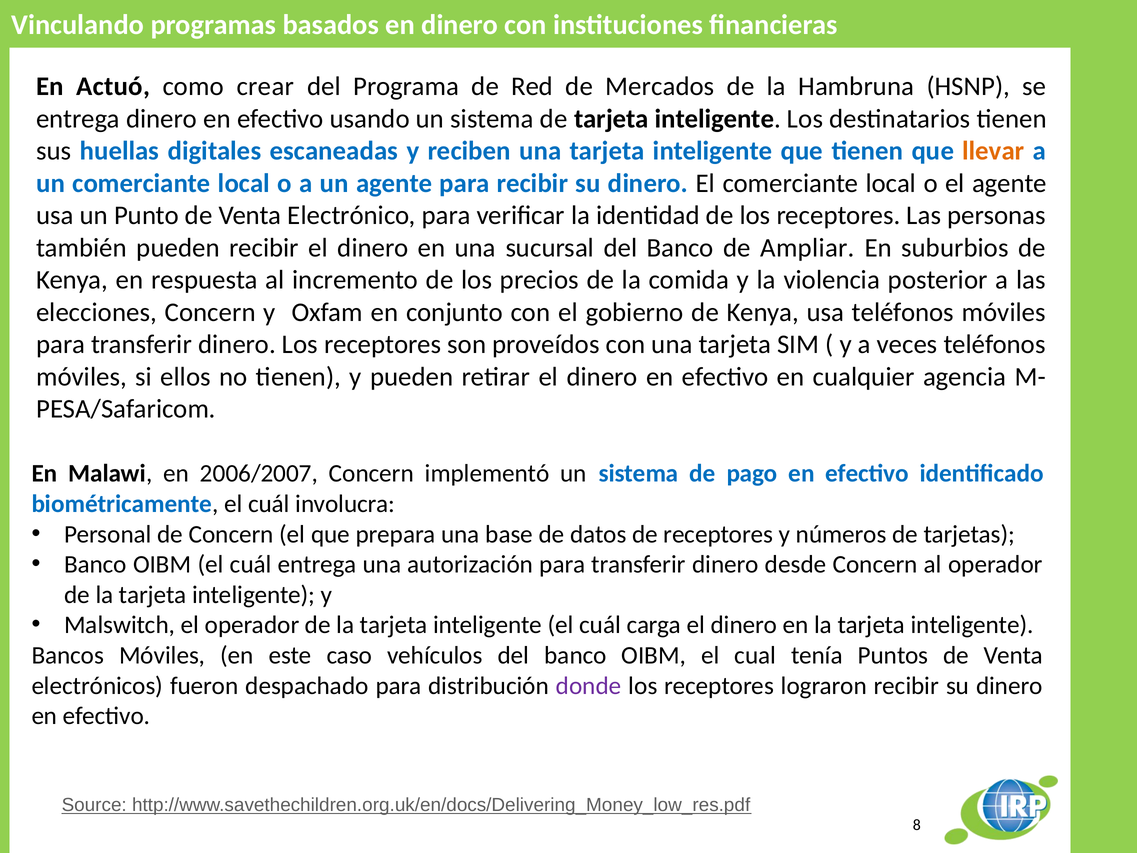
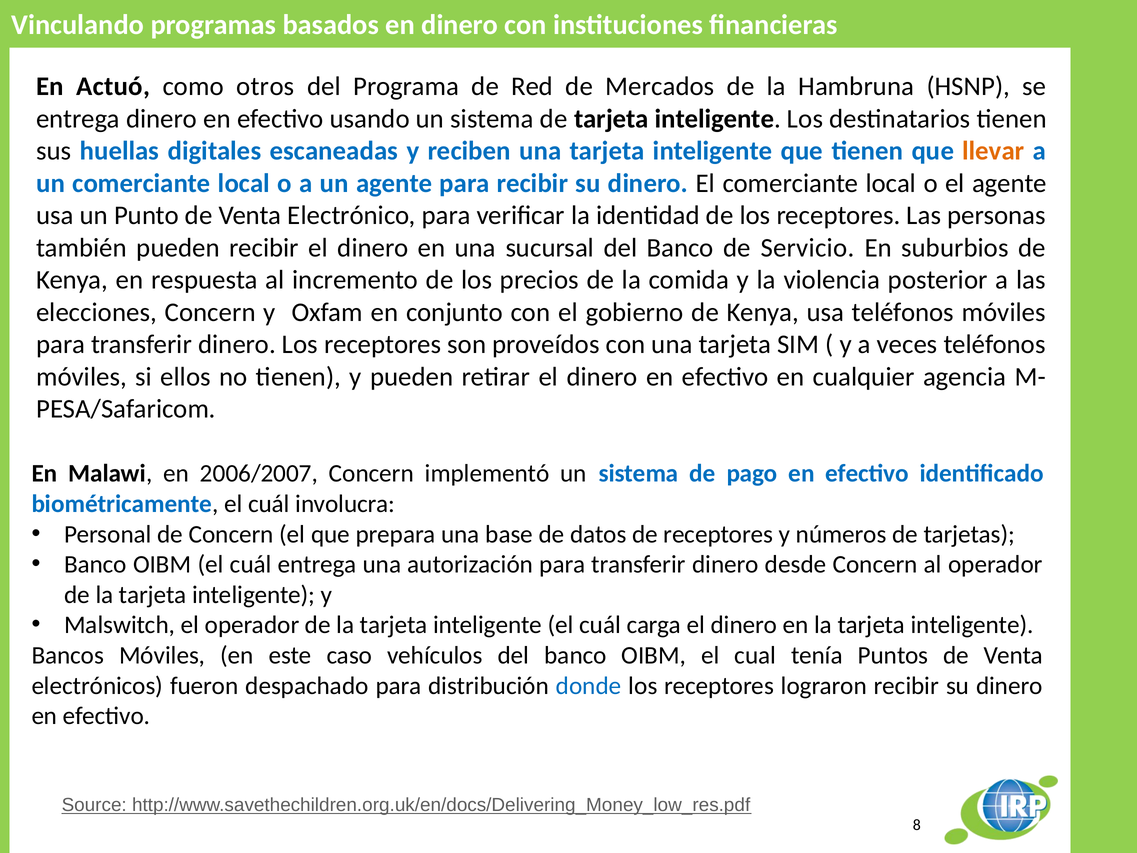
crear: crear -> otros (265, 87)
Ampliar: Ampliar -> Servicio (808, 248)
donde colour: purple -> blue (589, 686)
